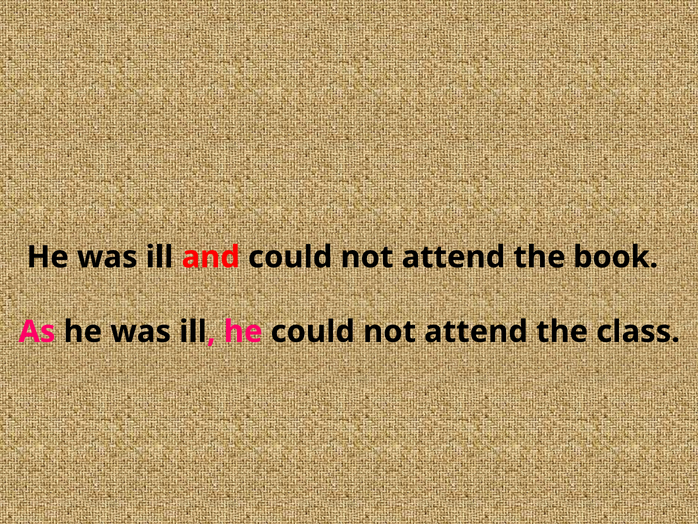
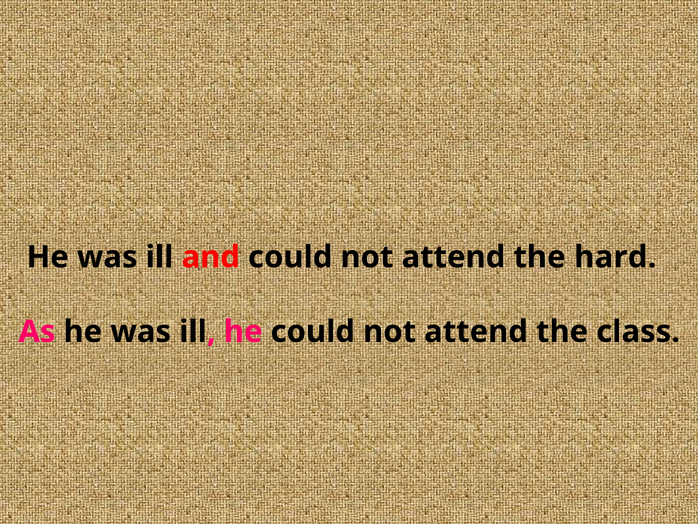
book: book -> hard (615, 257)
